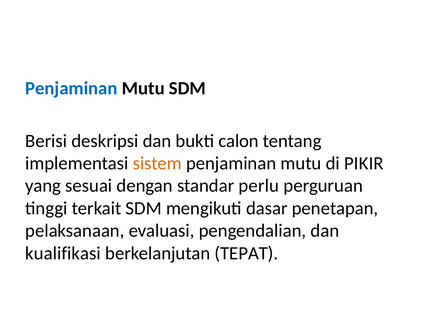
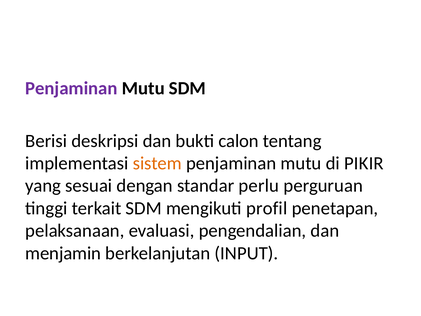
Penjaminan colour: blue -> purple (71, 88)
dasar: dasar -> profil (267, 208)
kualifikasi: kualifikasi -> menjamin (63, 253)
TEPAT: TEPAT -> INPUT (246, 253)
